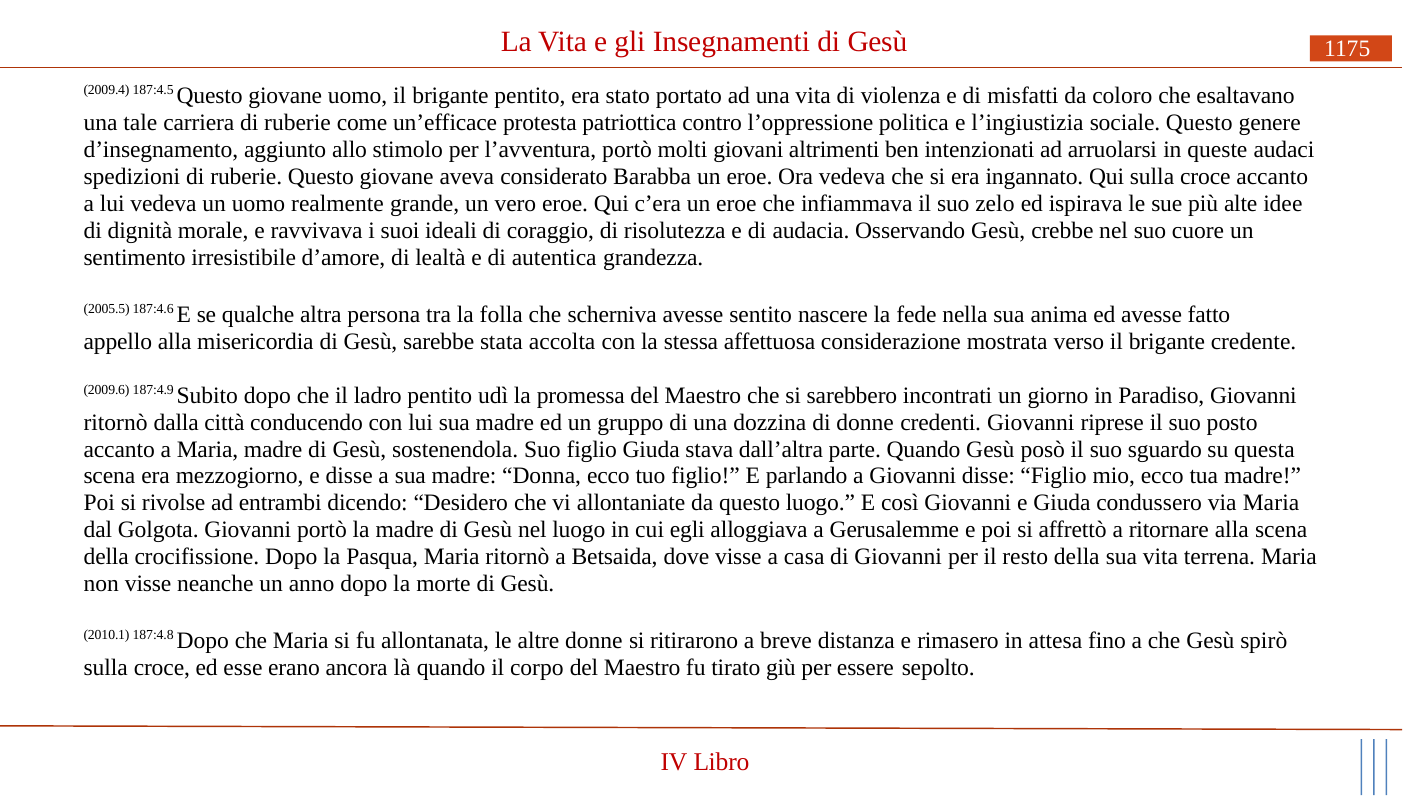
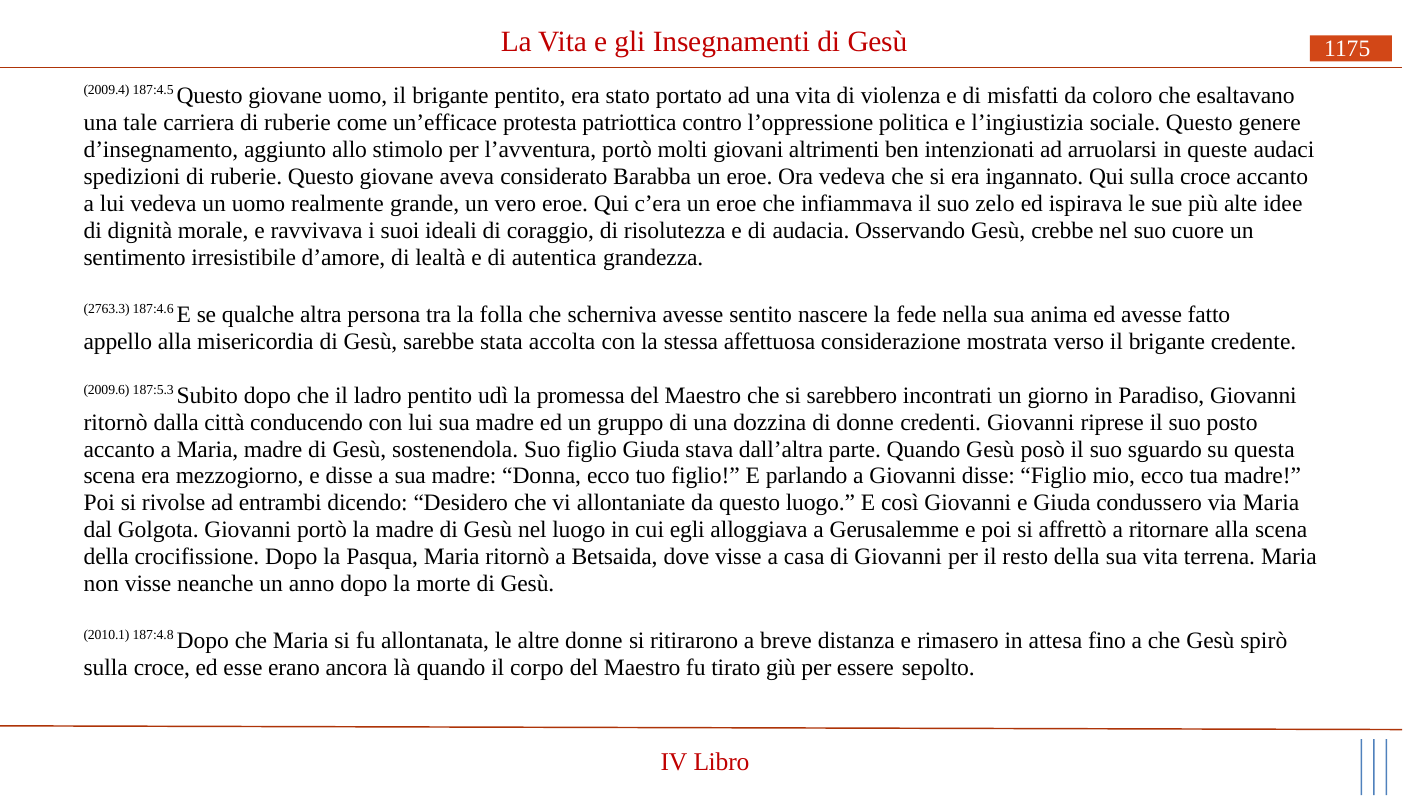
2005.5: 2005.5 -> 2763.3 (107, 309)
187:4.9: 187:4.9 -> 187:5.3 (153, 390)
